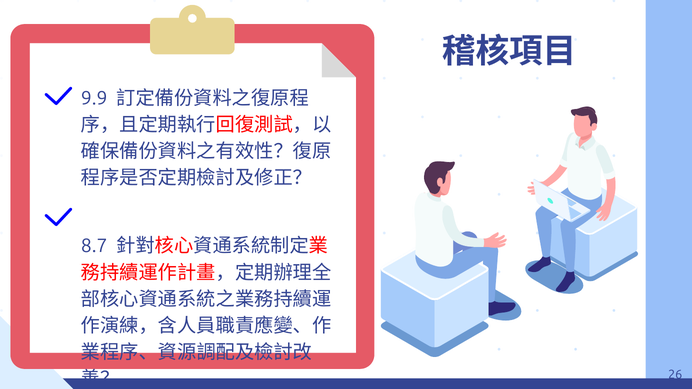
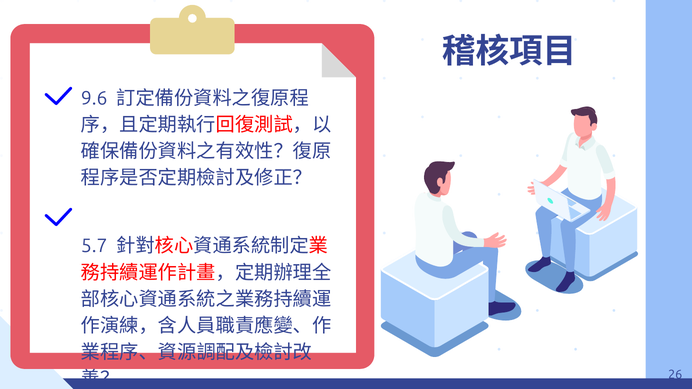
9.9: 9.9 -> 9.6 (94, 98)
8.7: 8.7 -> 5.7 (94, 246)
